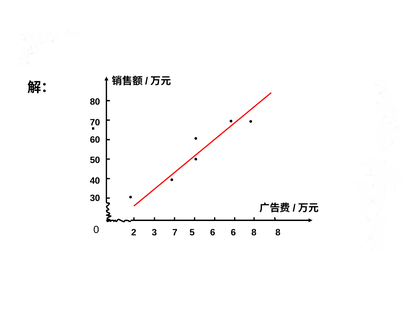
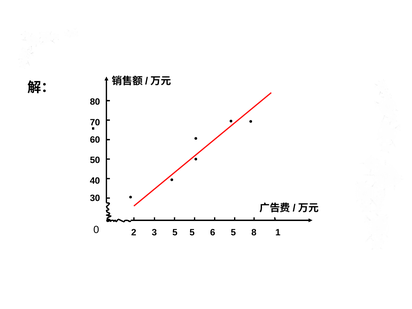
3 7: 7 -> 5 (175, 232)
6 6: 6 -> 5 (233, 232)
8 8: 8 -> 1 (278, 232)
